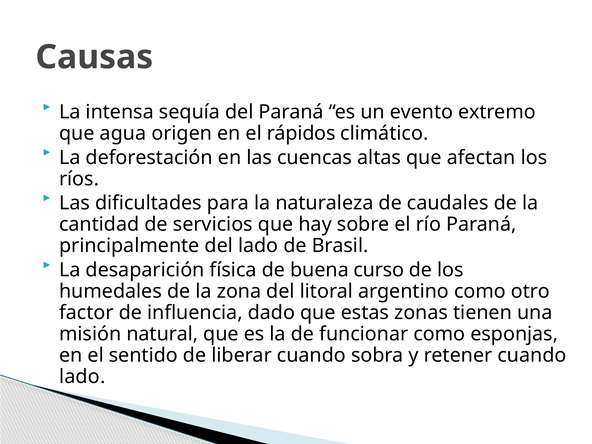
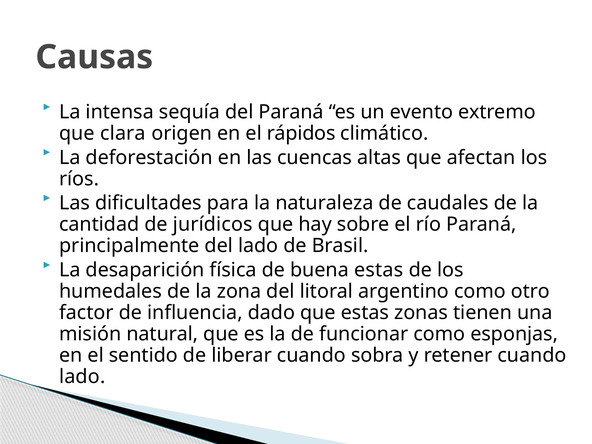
agua: agua -> clara (123, 133)
servicios: servicios -> jurídicos (213, 224)
buena curso: curso -> estas (379, 270)
